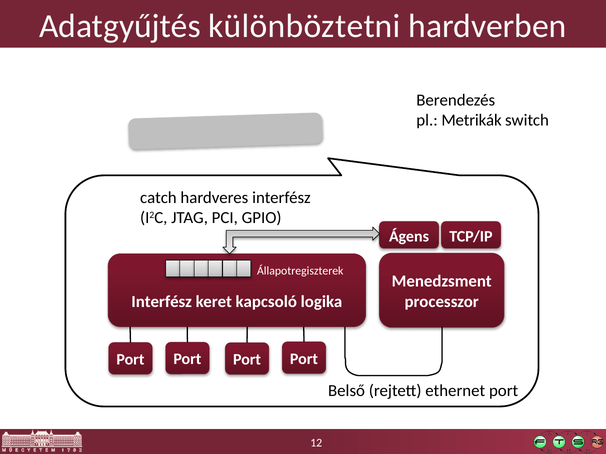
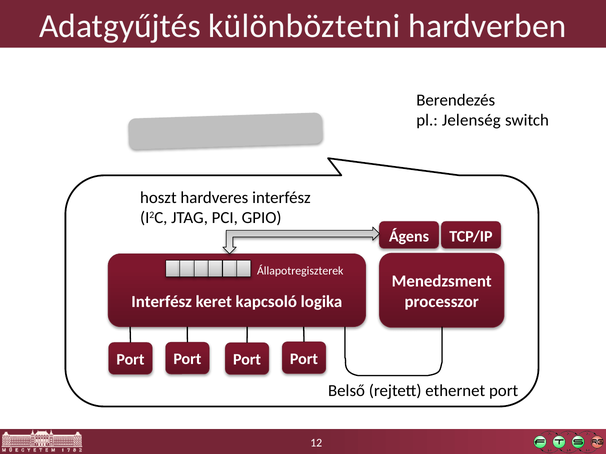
Metrikák: Metrikák -> Jelenség (471, 121)
catch: catch -> hoszt (158, 198)
